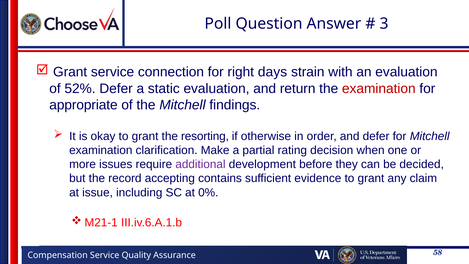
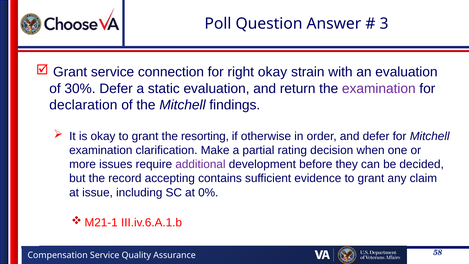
right days: days -> okay (273, 72)
52%: 52% -> 30% (80, 89)
examination colour: red -> purple (379, 89)
appropriate: appropriate -> declaration (83, 105)
